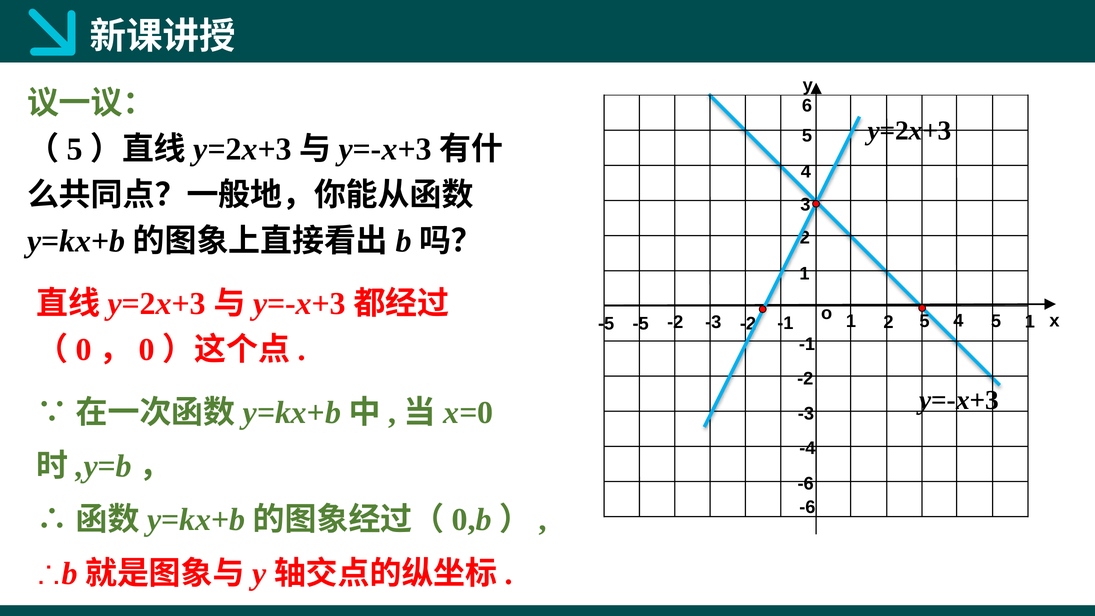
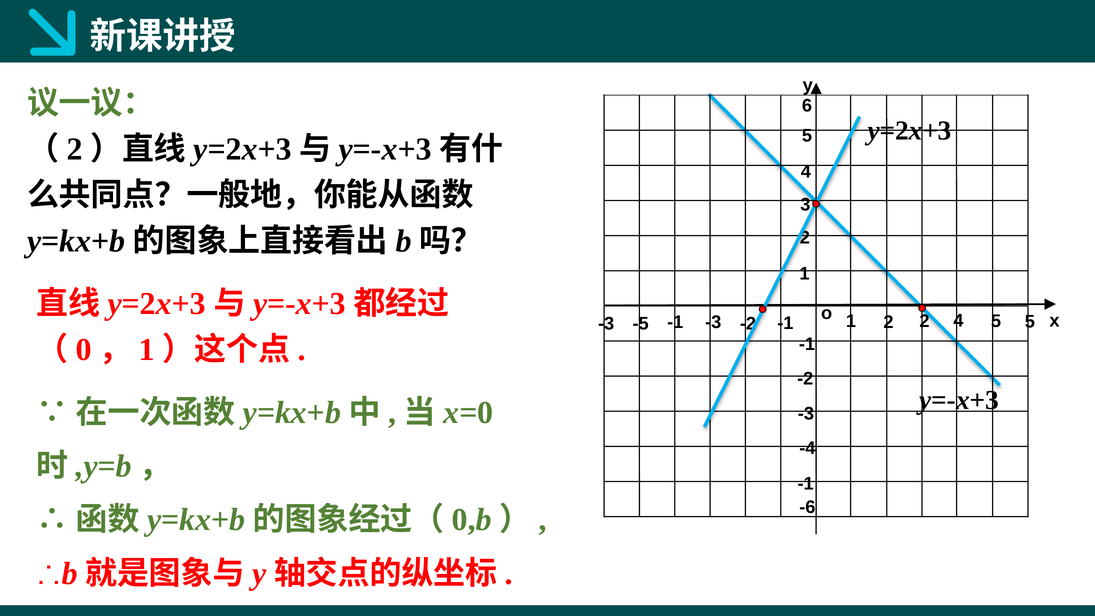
5: 5 -> 2 (75, 149)
2 5: 5 -> 2 (924, 321)
5 1: 1 -> 5 (1030, 322)
-2: -2 -> -1 (675, 322)
-5: -5 -> -3 (606, 324)
0: 0 -> 1 (147, 350)
-6: -6 -> -1 (806, 483)
